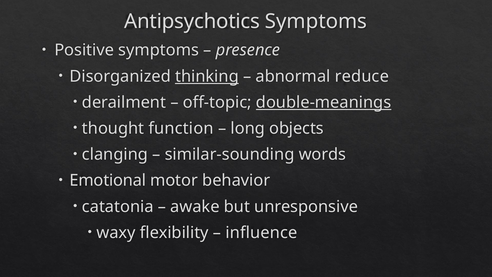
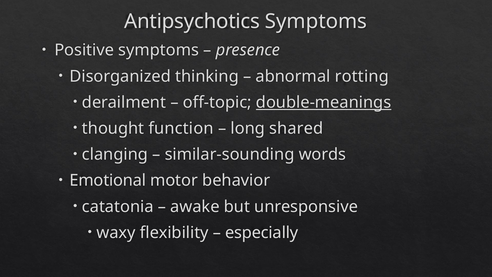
thinking underline: present -> none (207, 76)
reduce: reduce -> rotting (362, 76)
objects: objects -> shared (296, 128)
influence: influence -> especially (262, 233)
